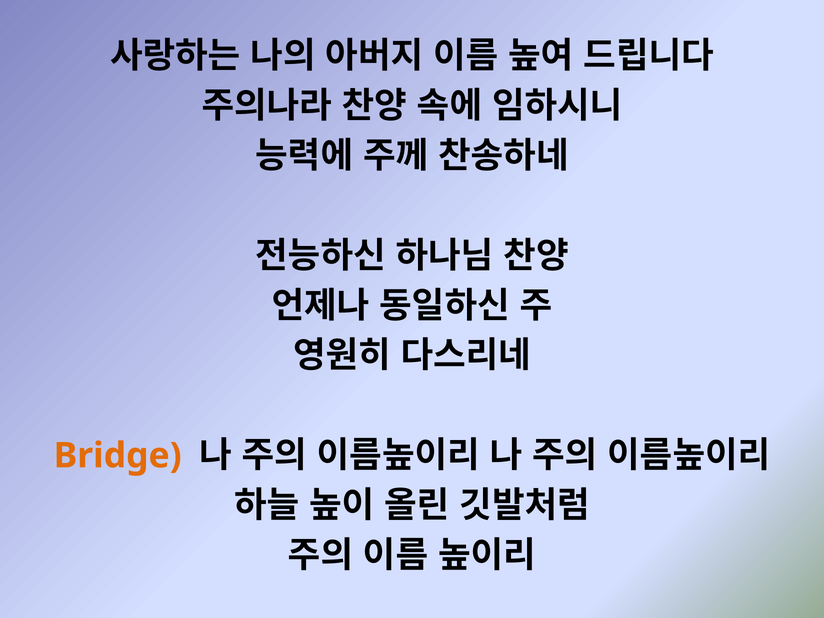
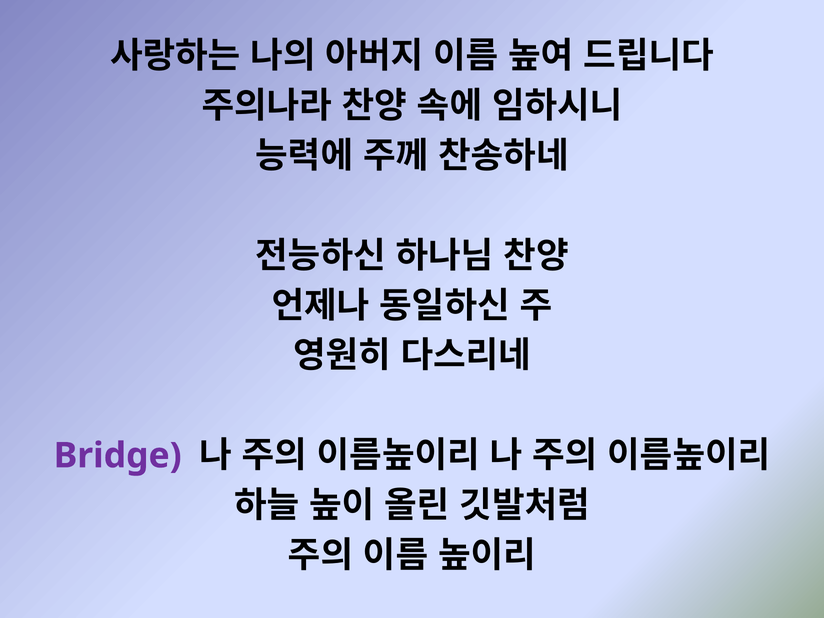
Bridge colour: orange -> purple (118, 456)
